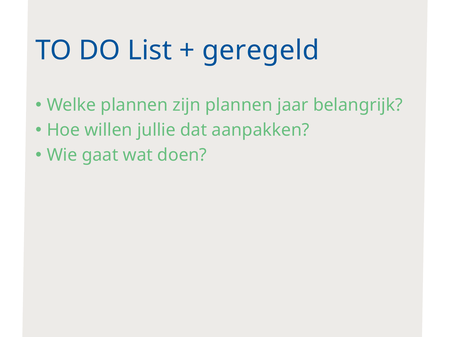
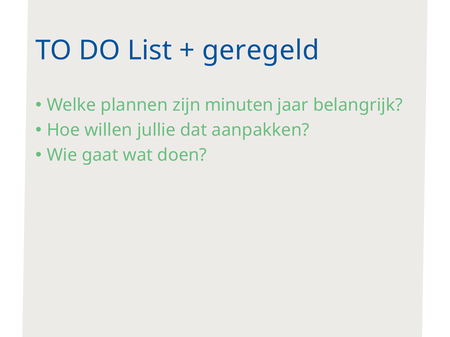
zijn plannen: plannen -> minuten (239, 105)
